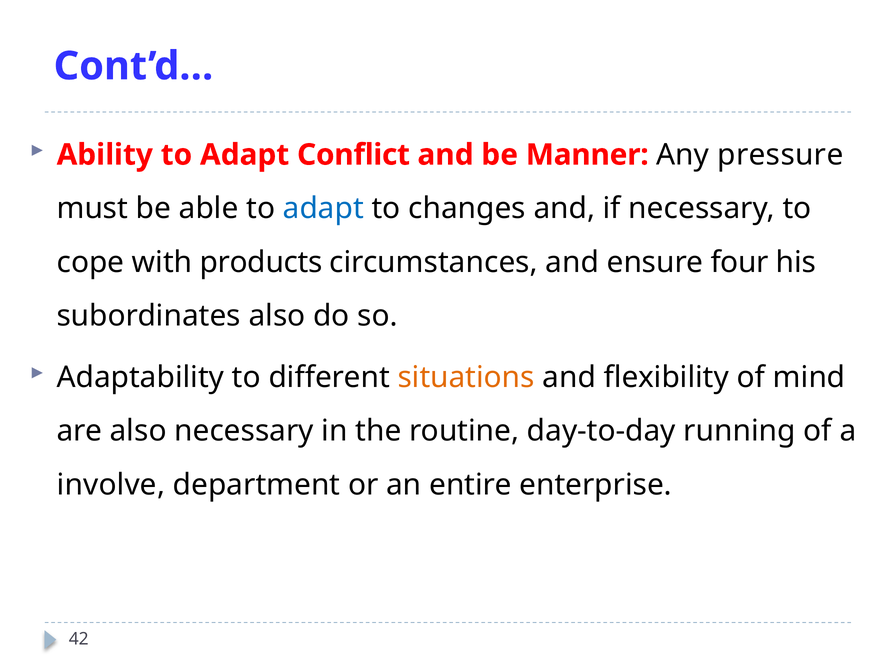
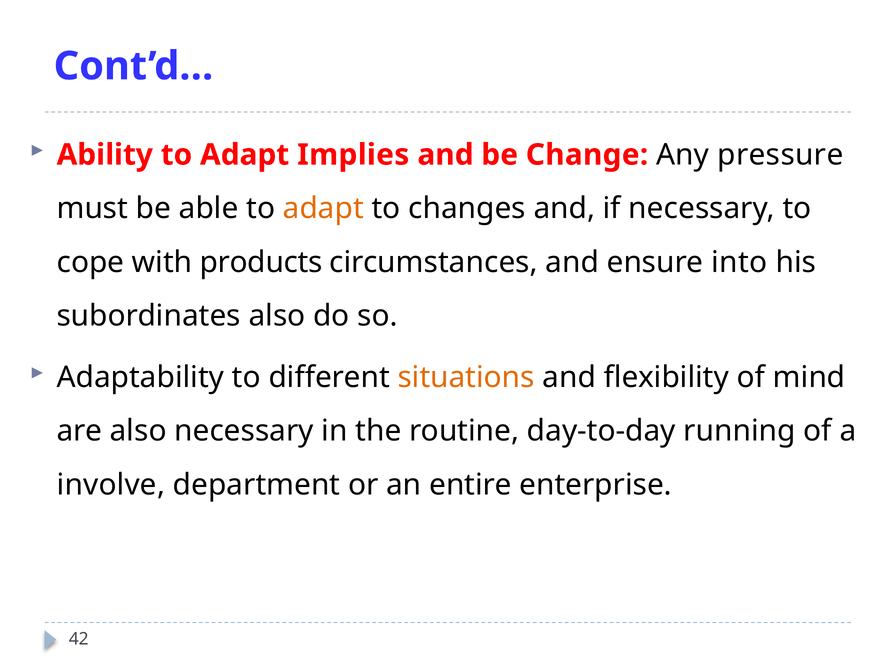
Conflict: Conflict -> Implies (353, 155)
Manner: Manner -> Change (587, 155)
adapt colour: blue -> orange (323, 209)
four: four -> into (739, 262)
